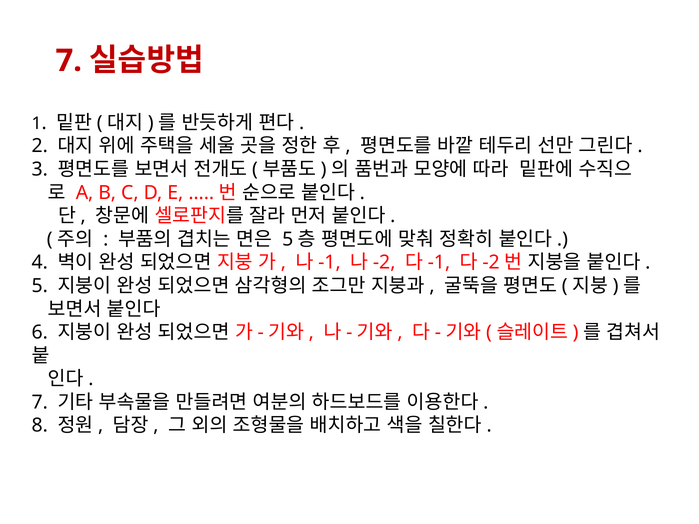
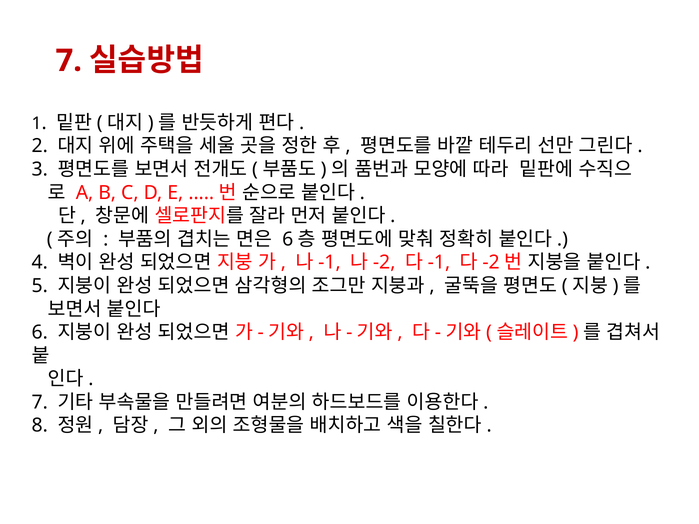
5: 5 -> 6 (288, 239)
